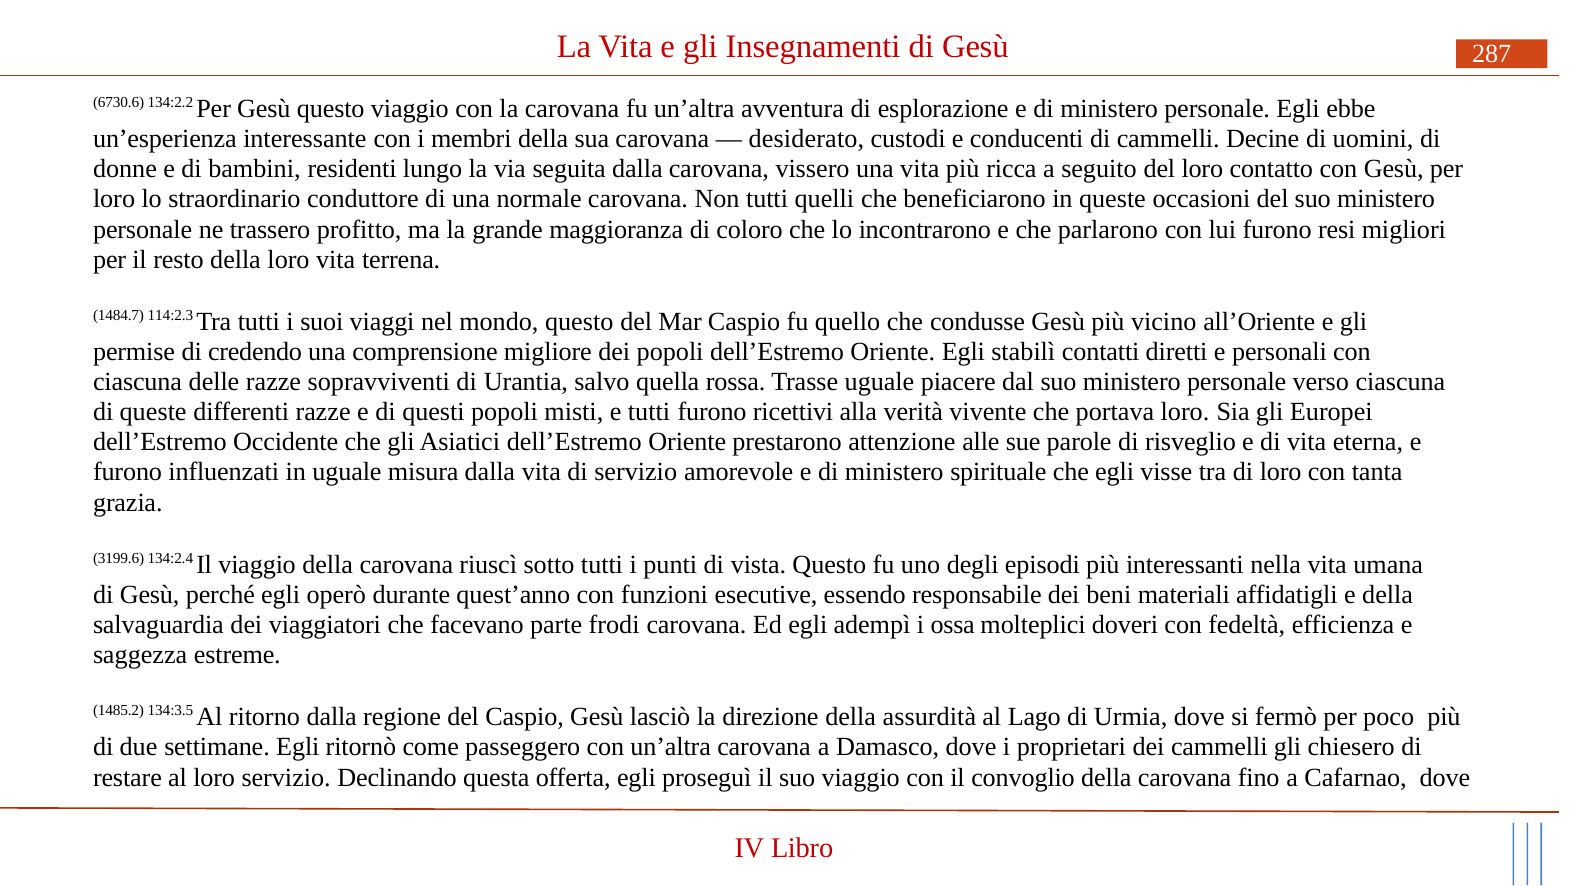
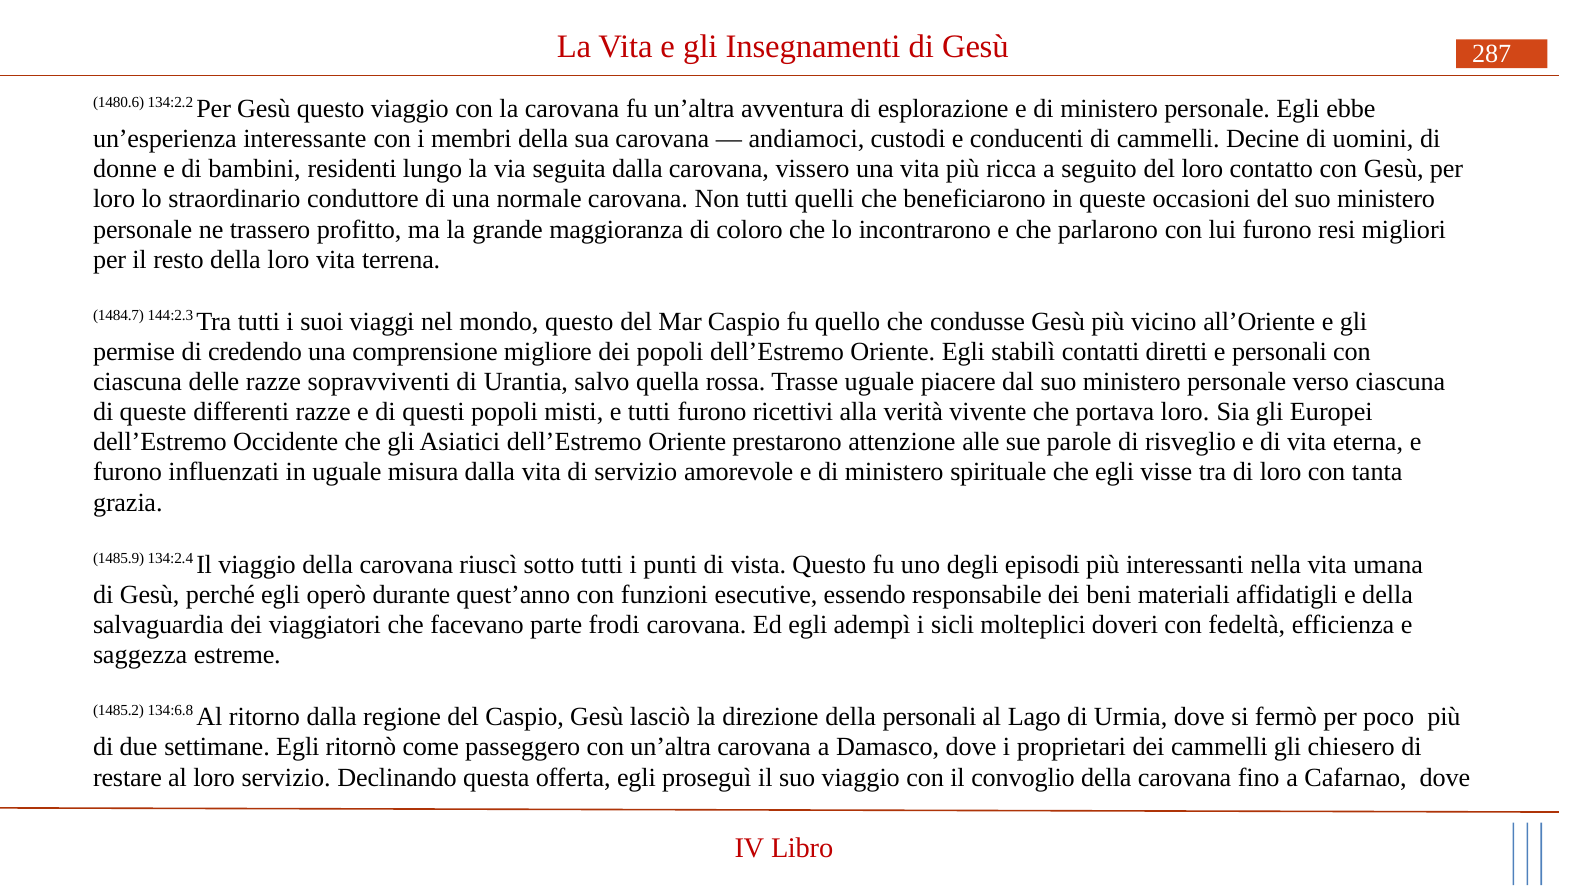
6730.6: 6730.6 -> 1480.6 (119, 102)
desiderato: desiderato -> andiamoci (806, 139)
114:2.3: 114:2.3 -> 144:2.3 (170, 315)
3199.6: 3199.6 -> 1485.9 (119, 558)
ossa: ossa -> sicli (953, 625)
134:3.5: 134:3.5 -> 134:6.8 (170, 710)
della assurdità: assurdità -> personali (930, 717)
